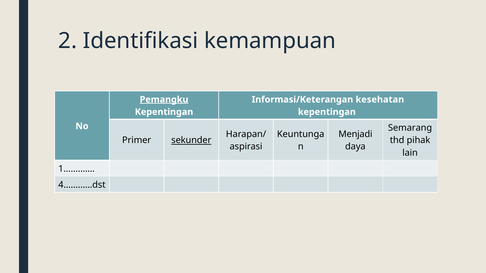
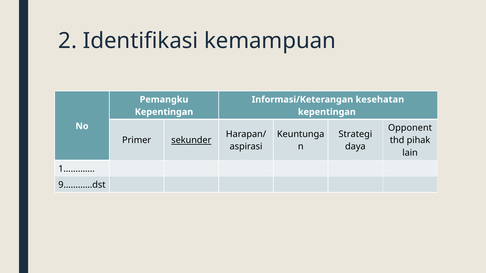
Pemangku underline: present -> none (164, 100)
Semarang: Semarang -> Opponent (410, 128)
Menjadi: Menjadi -> Strategi (355, 134)
4…………dst: 4…………dst -> 9…………dst (82, 185)
